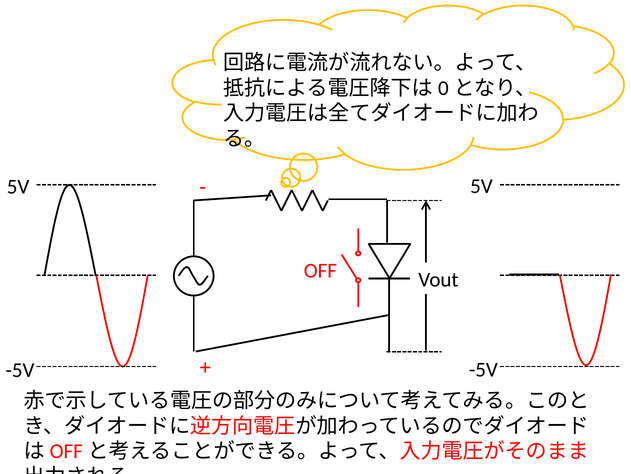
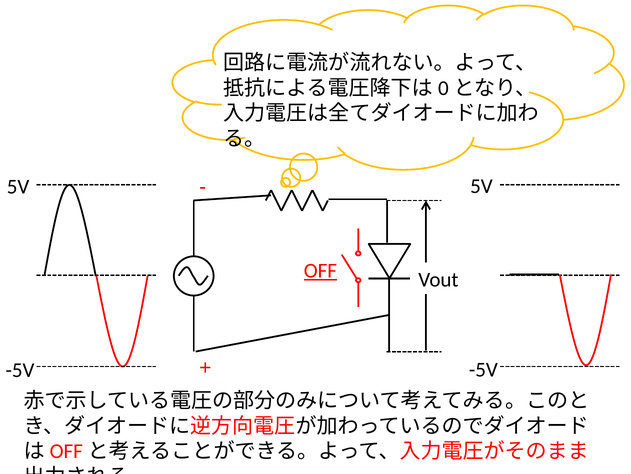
OFF underline: none -> present (320, 270)
